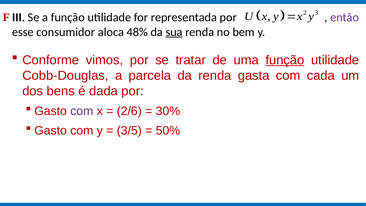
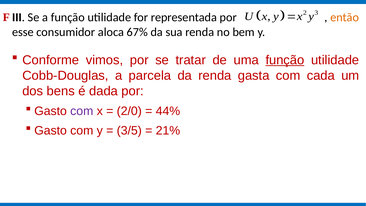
então colour: purple -> orange (345, 17)
48%: 48% -> 67% (137, 32)
sua underline: present -> none (174, 32)
2/6: 2/6 -> 2/0 (129, 111)
30%: 30% -> 44% (168, 111)
50%: 50% -> 21% (168, 131)
